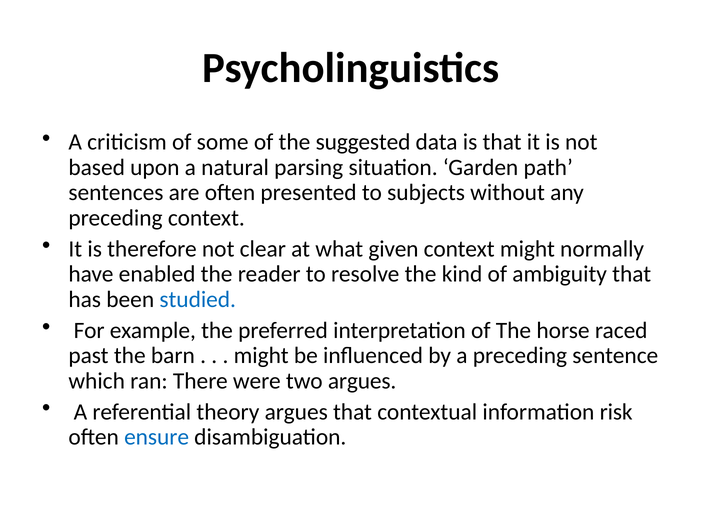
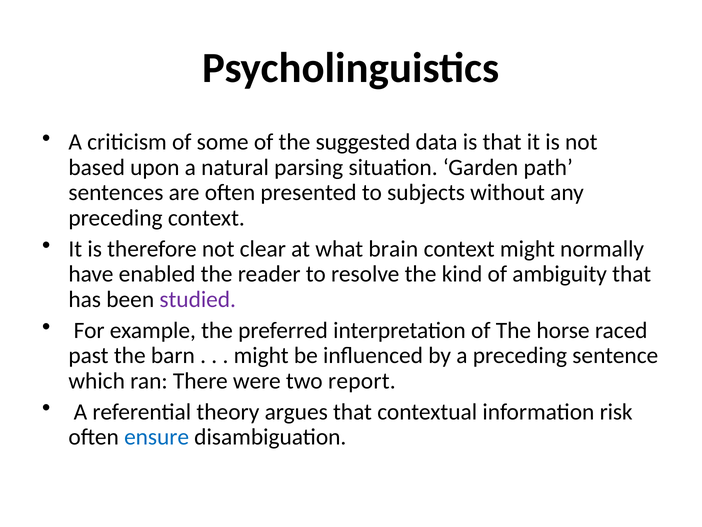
given: given -> brain (393, 249)
studied colour: blue -> purple (198, 299)
two argues: argues -> report (362, 381)
